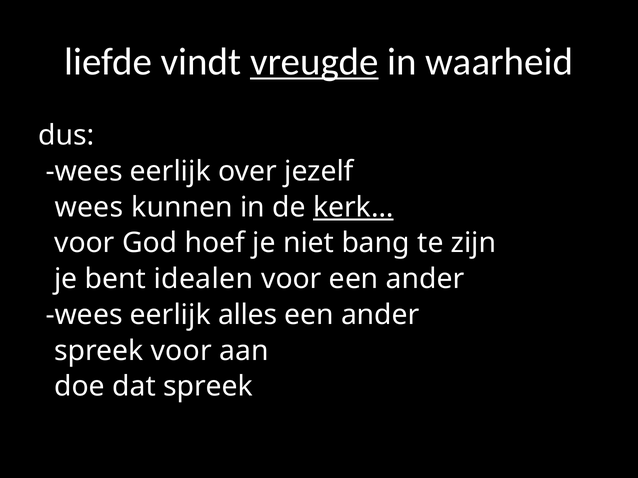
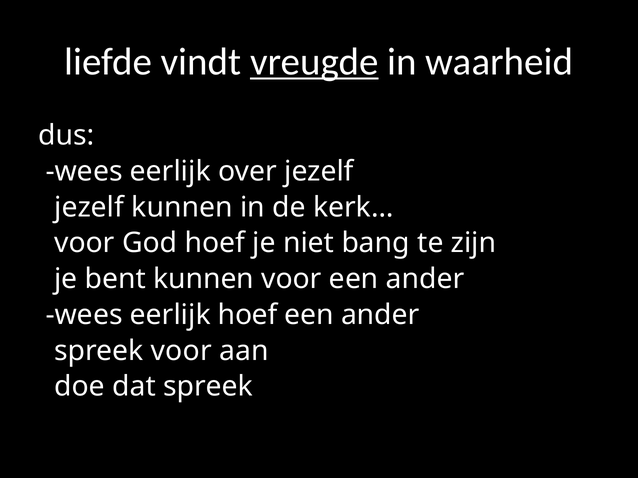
wees: wees -> jezelf (89, 207)
kerk… underline: present -> none (353, 207)
bent idealen: idealen -> kunnen (204, 279)
eerlijk alles: alles -> hoef (248, 315)
